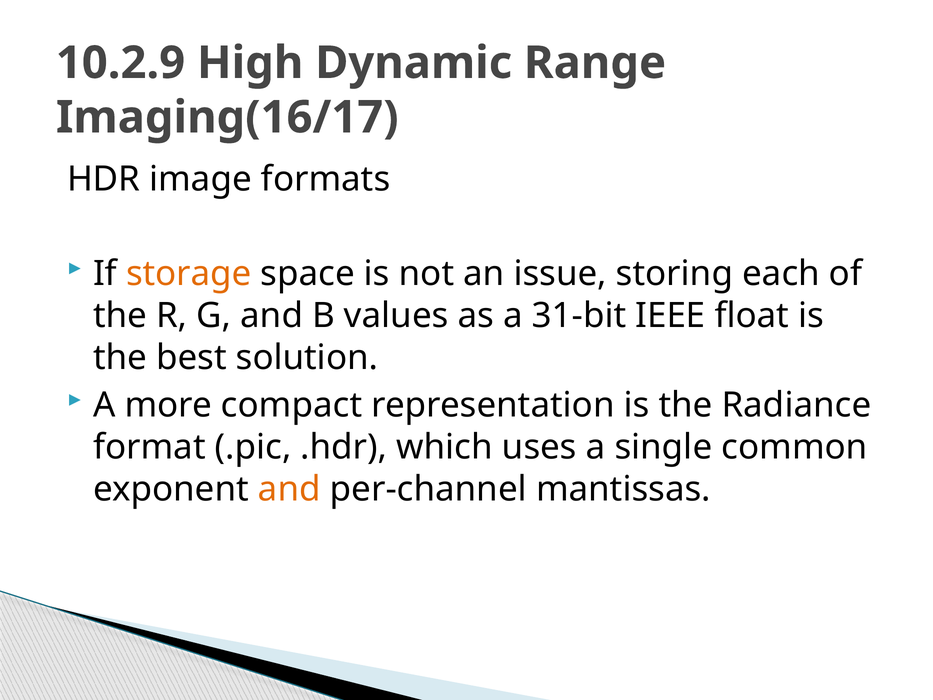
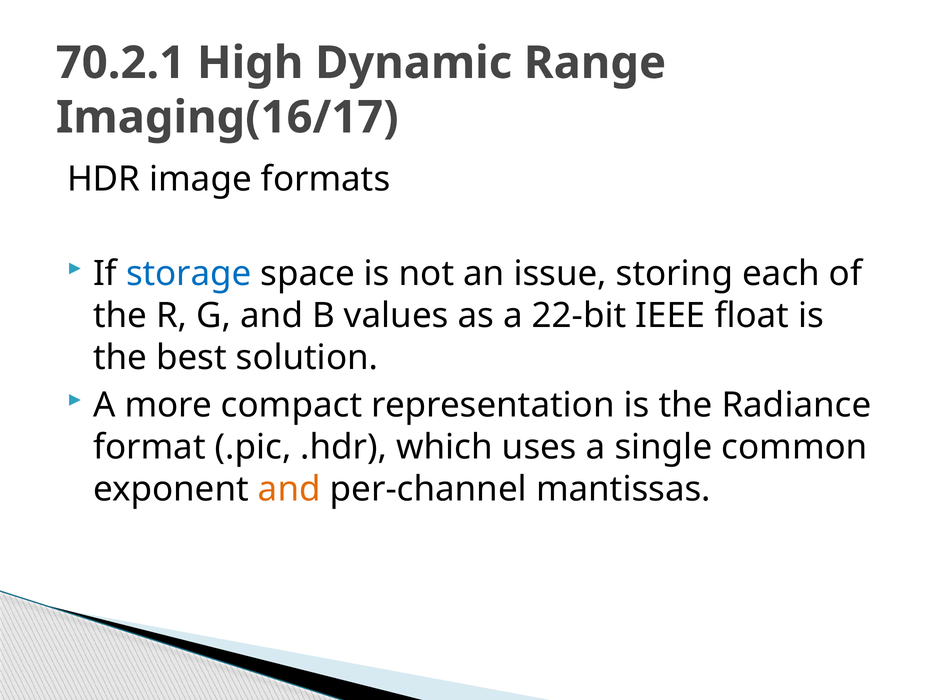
10.2.9: 10.2.9 -> 70.2.1 (120, 63)
storage colour: orange -> blue (189, 274)
31-bit: 31-bit -> 22-bit (579, 316)
